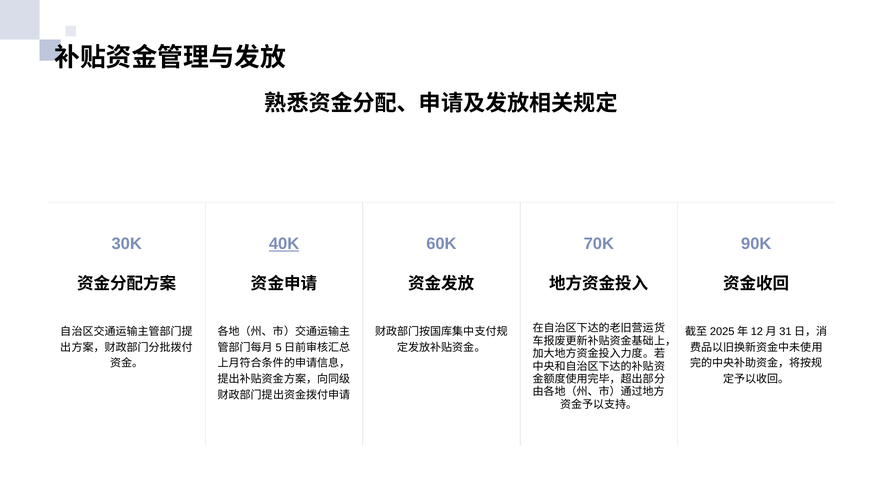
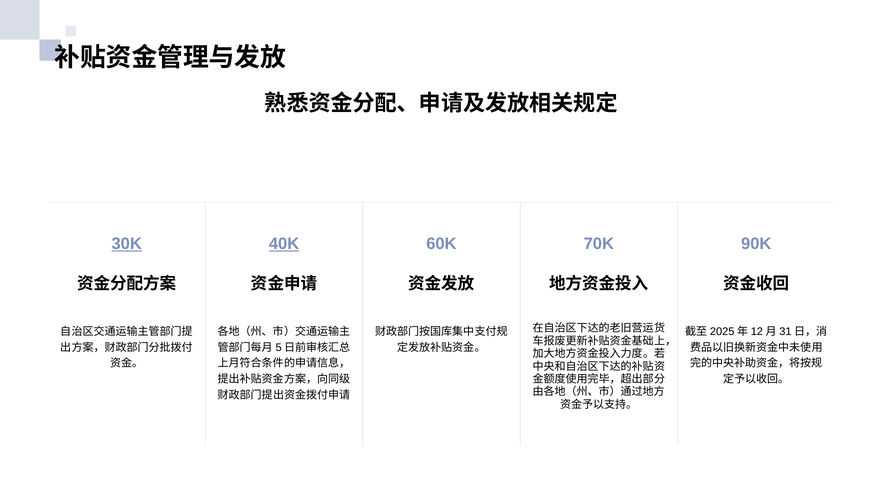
30K underline: none -> present (127, 244)
